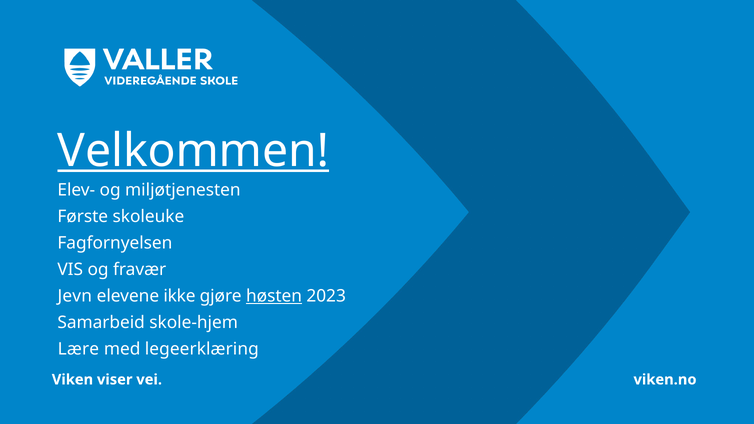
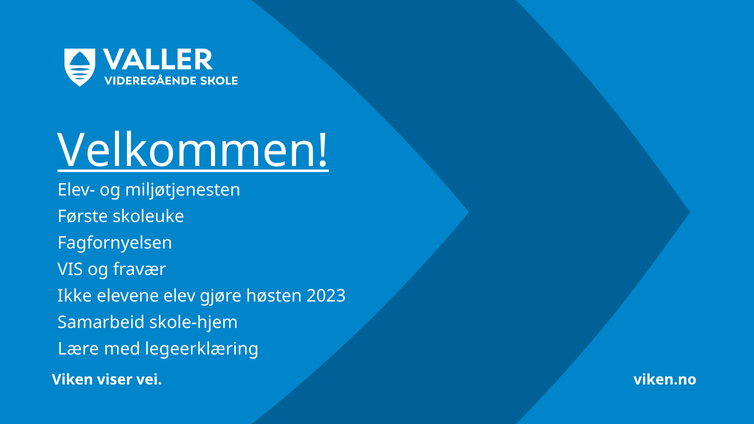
Jevn: Jevn -> Ikke (75, 296)
ikke: ikke -> elev (179, 296)
høsten underline: present -> none (274, 296)
